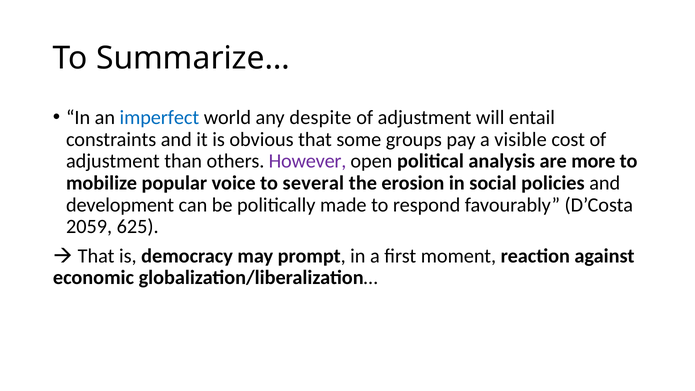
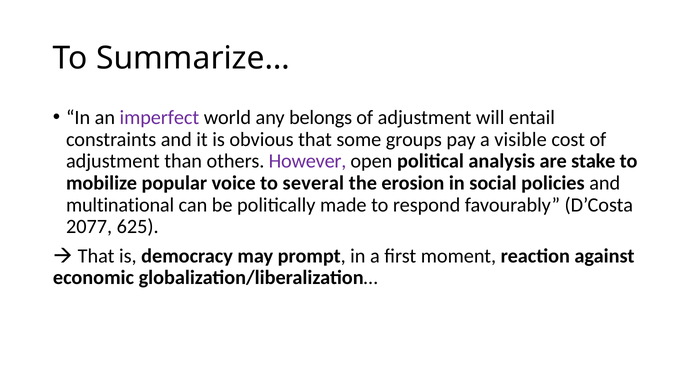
imperfect colour: blue -> purple (159, 117)
despite: despite -> belongs (321, 117)
more: more -> stake (593, 161)
development: development -> multinational (120, 205)
2059: 2059 -> 2077 (89, 227)
